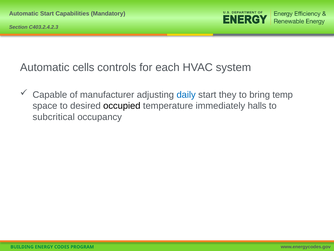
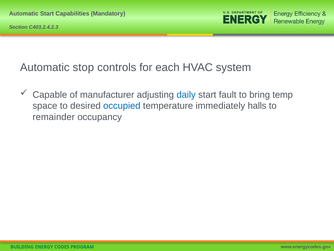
cells: cells -> stop (83, 67)
they: they -> fault (228, 95)
occupied colour: black -> blue (122, 106)
subcritical: subcritical -> remainder (54, 117)
